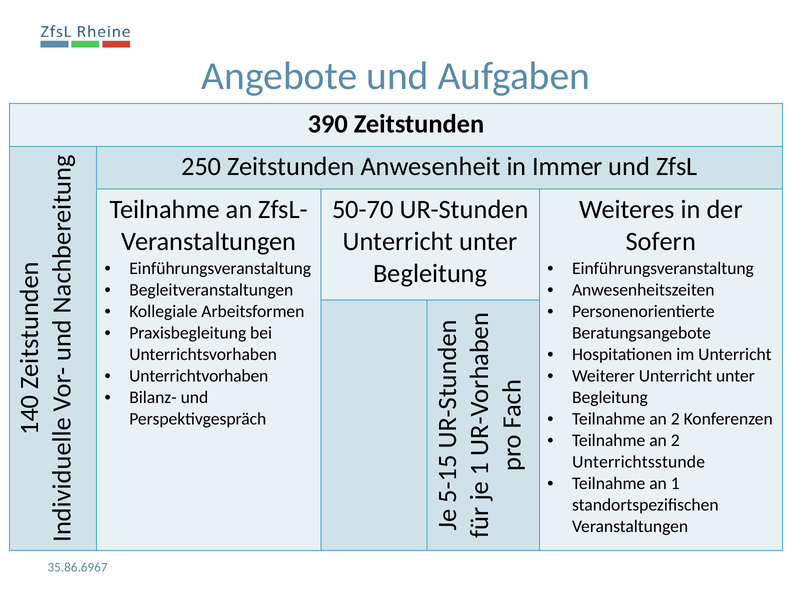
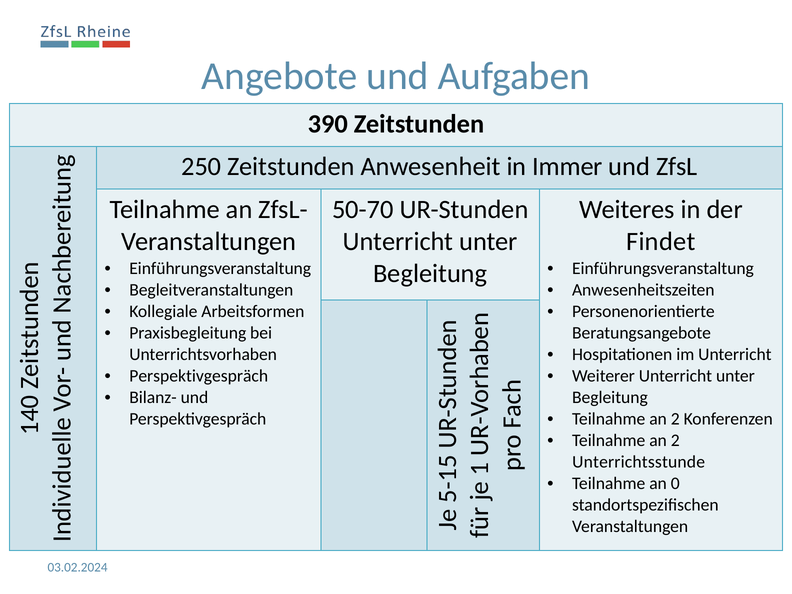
Sofern: Sofern -> Findet (661, 242)
Unterrichtvorhaben: Unterrichtvorhaben -> Perspektivgespräch (199, 376)
an 1: 1 -> 0 (675, 484)
35.86.6967: 35.86.6967 -> 03.02.2024 (78, 567)
